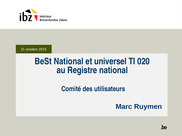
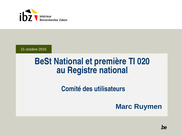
universel: universel -> première (110, 62)
